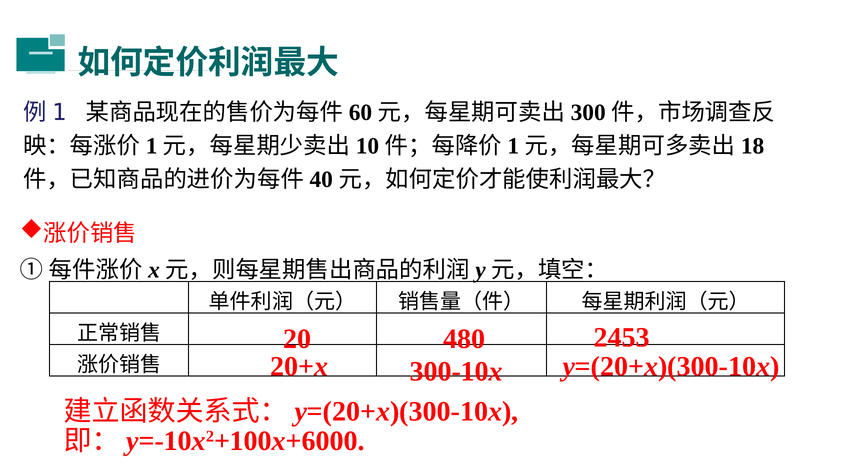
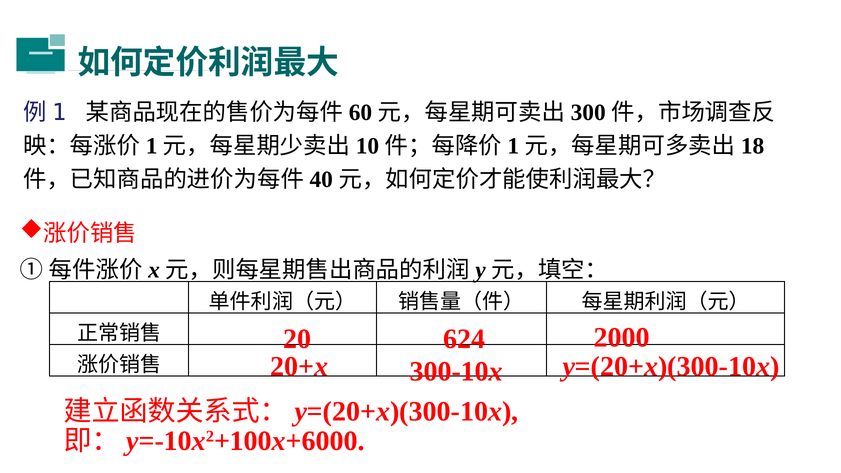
2453: 2453 -> 2000 (622, 338)
480: 480 -> 624 (464, 339)
